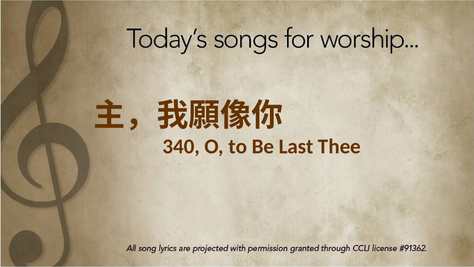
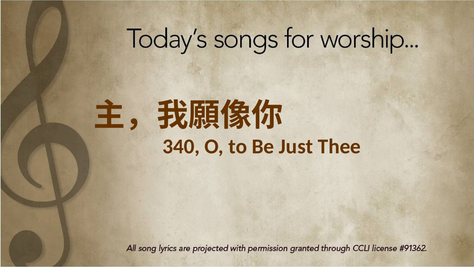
Last: Last -> Just (296, 146)
